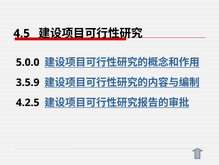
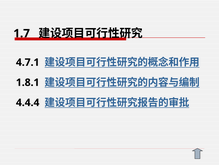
4.5: 4.5 -> 1.7 (22, 33)
5.0.0: 5.0.0 -> 4.7.1 (28, 62)
3.5.9: 3.5.9 -> 1.8.1 (28, 82)
4.2.5: 4.2.5 -> 4.4.4 (28, 102)
